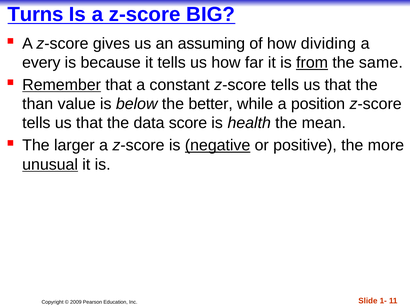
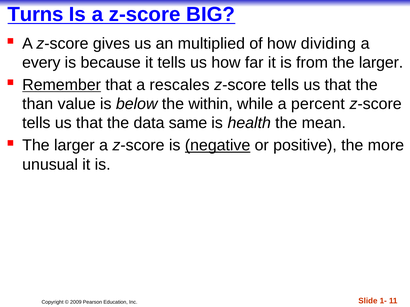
assuming: assuming -> multiplied (211, 43)
from underline: present -> none (312, 63)
same: same -> larger (381, 63)
constant: constant -> rescales (180, 85)
better: better -> within (211, 104)
position: position -> percent (318, 104)
score: score -> same (188, 123)
unusual underline: present -> none (50, 165)
